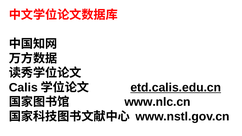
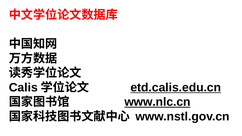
www.nlc.cn underline: none -> present (157, 102)
